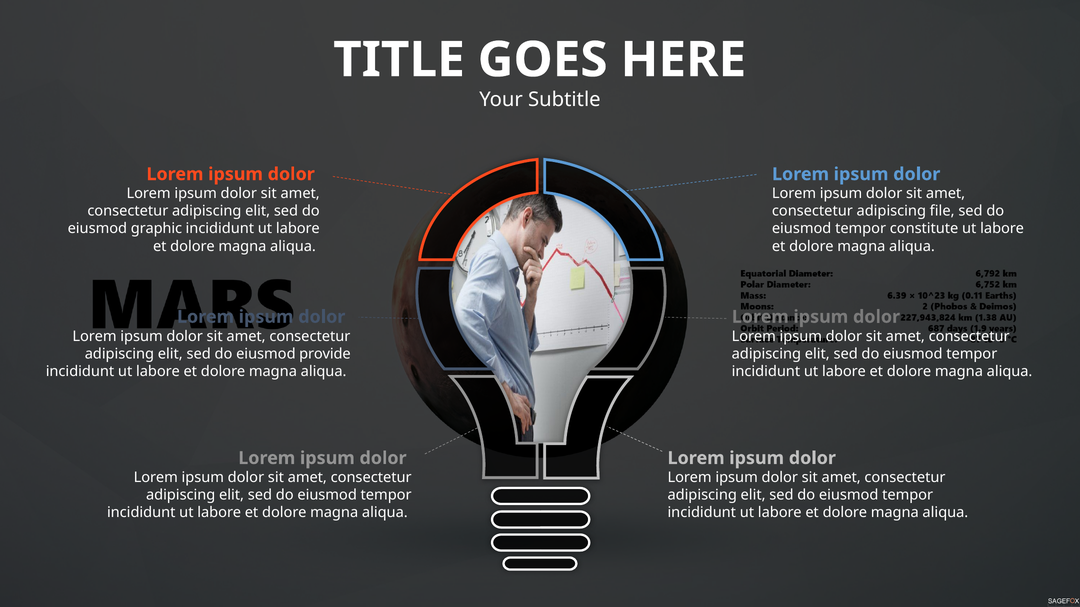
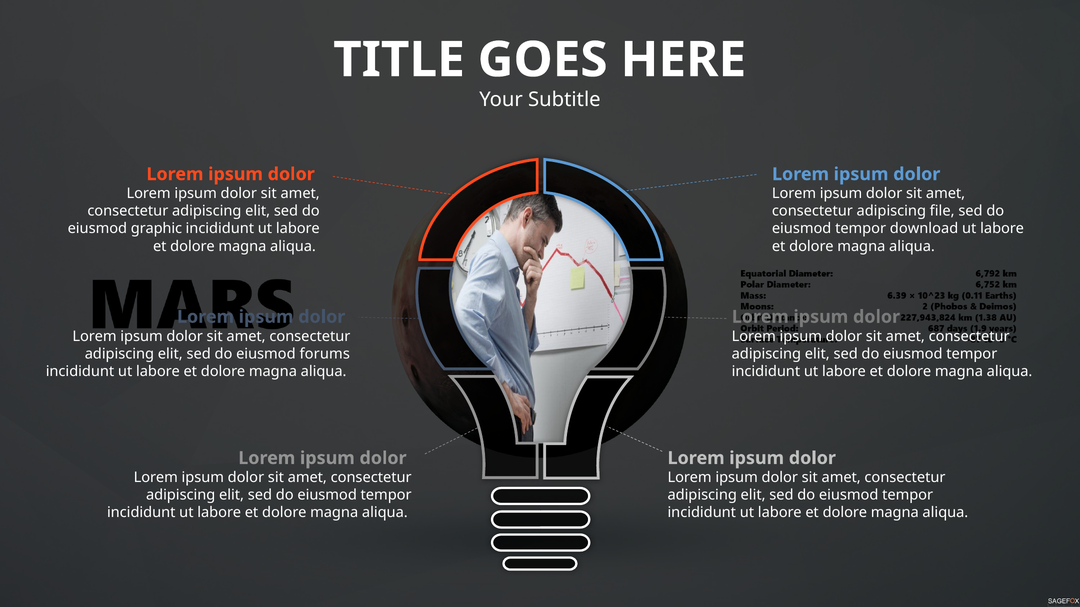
constitute: constitute -> download (924, 229)
provide: provide -> forums (325, 354)
